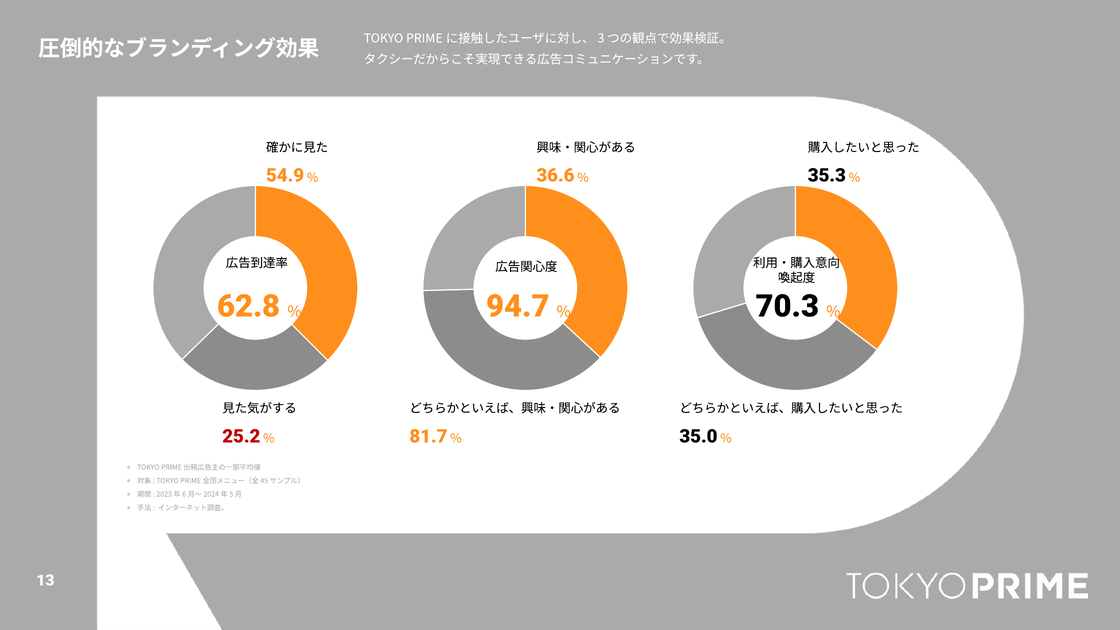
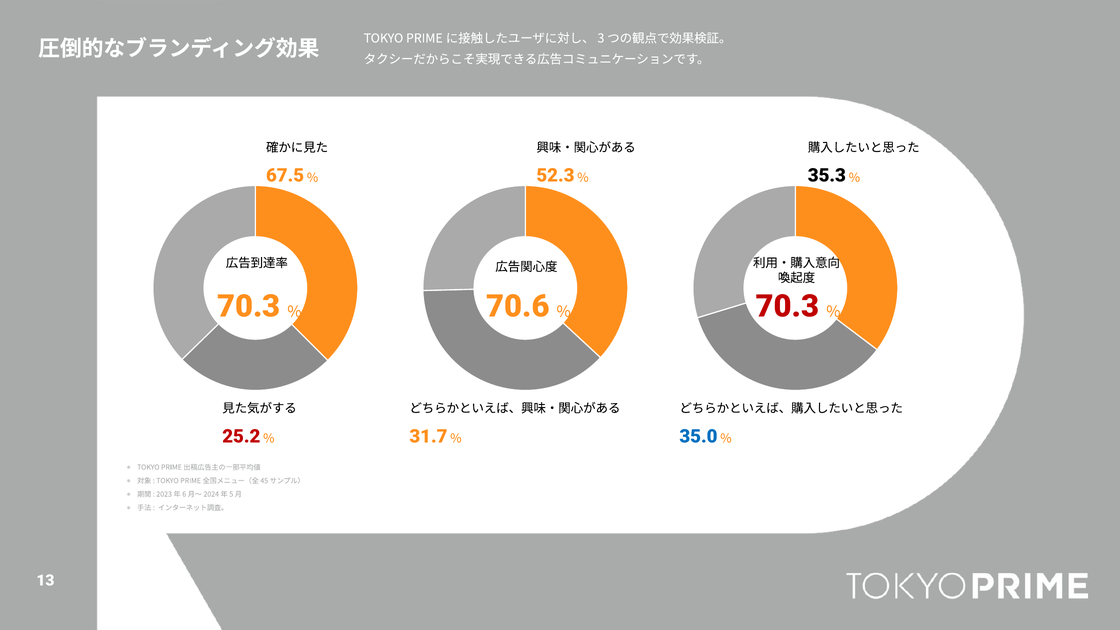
54.9: 54.9 -> 67.5 (285, 176)
36.6: 36.6 -> 52.3 (555, 176)
62.8: 62.8 -> 70.3 (249, 307)
94.7: 94.7 -> 70.6 (518, 307)
70.3 colour: black -> red (788, 307)
81.7: 81.7 -> 31.7 (428, 436)
35.0 colour: black -> blue (698, 436)
